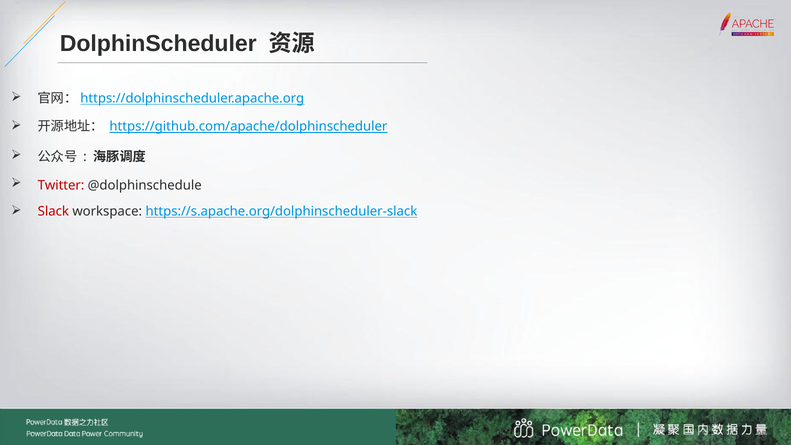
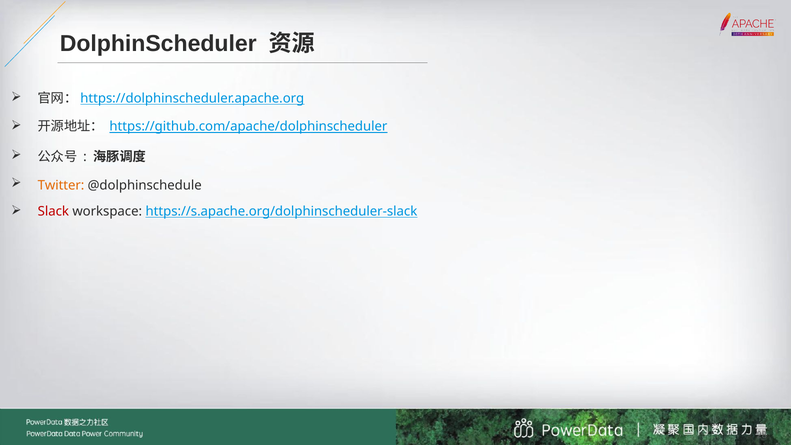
Twitter colour: red -> orange (61, 185)
